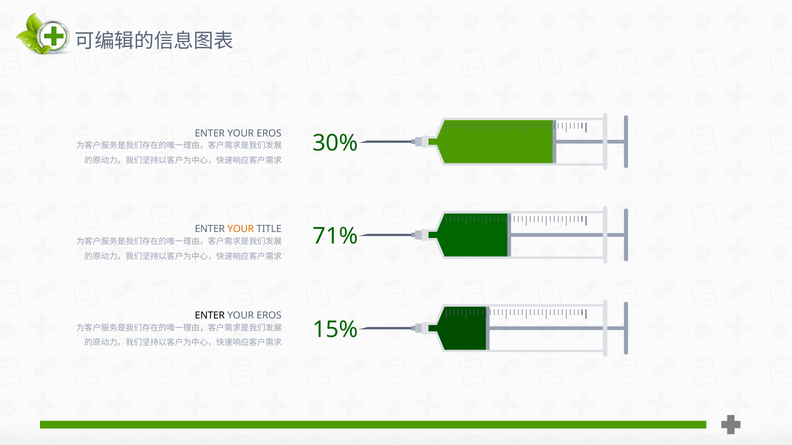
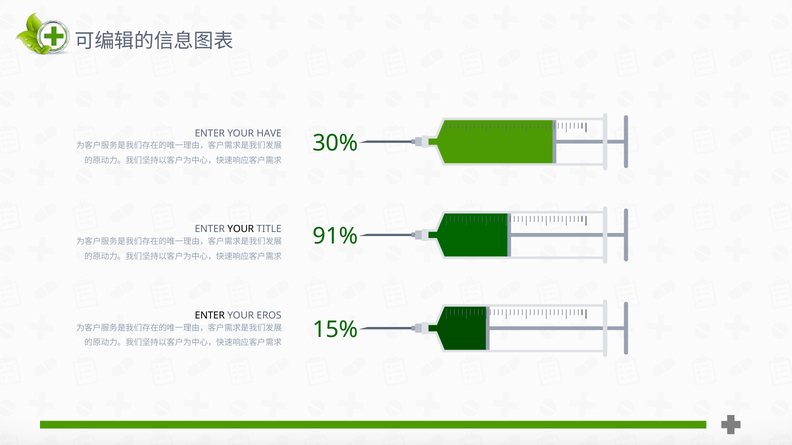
EROS: EROS -> HAVE (269, 133)
YOUR colour: orange -> black (241, 229)
71%: 71% -> 91% (335, 237)
